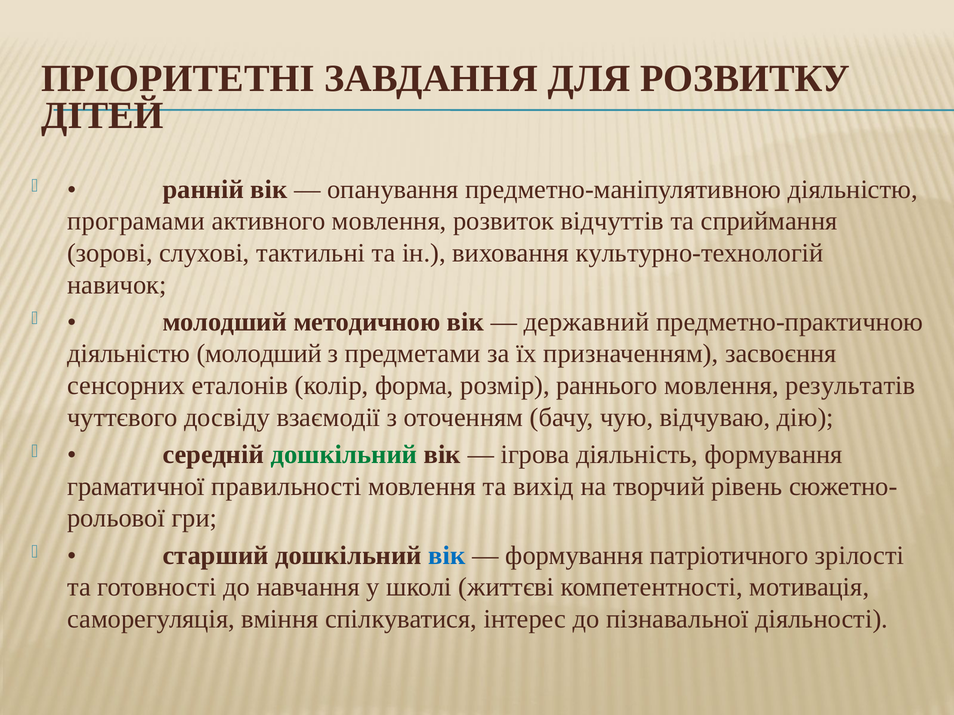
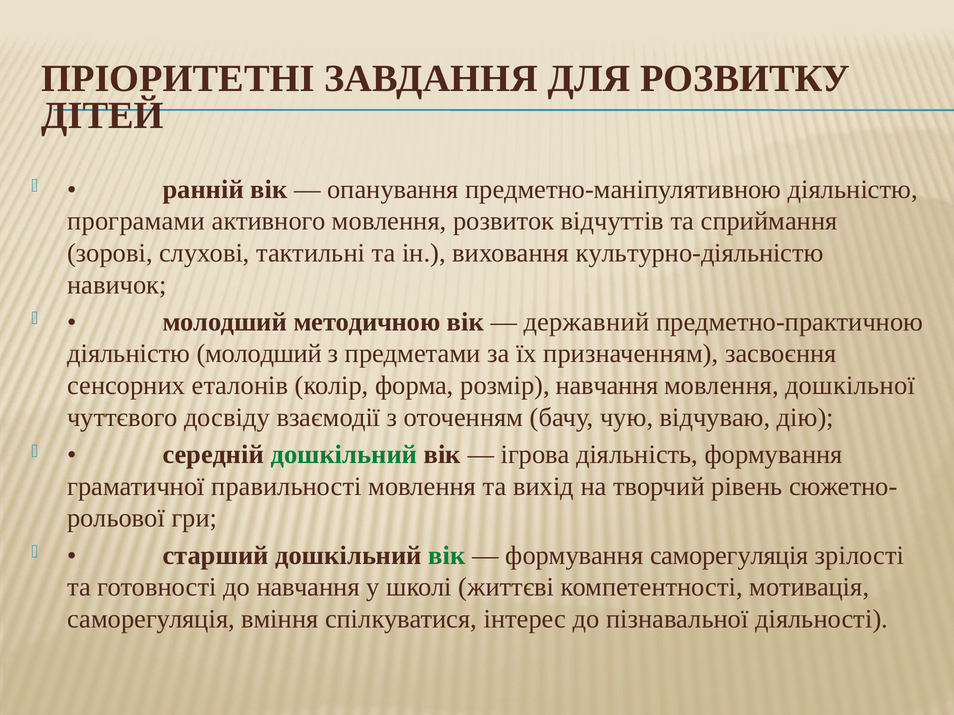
культурно-технологій: культурно-технологій -> культурно-діяльністю (700, 253)
розмір раннього: раннього -> навчання (607, 386)
результатів: результатів -> дошкільної (850, 386)
вік colour: blue -> green (447, 556)
формування патріотичного: патріотичного -> саморегуляція (729, 556)
